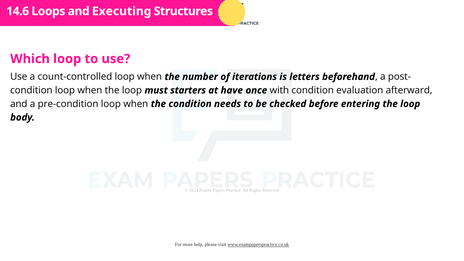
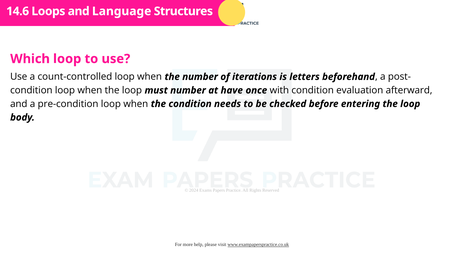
Executing: Executing -> Language (122, 11)
must starters: starters -> number (188, 90)
